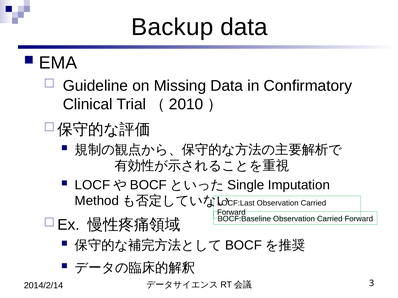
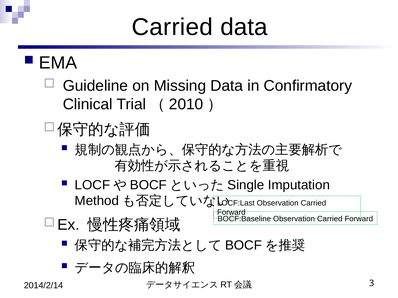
Backup: Backup -> Carried (172, 27)
